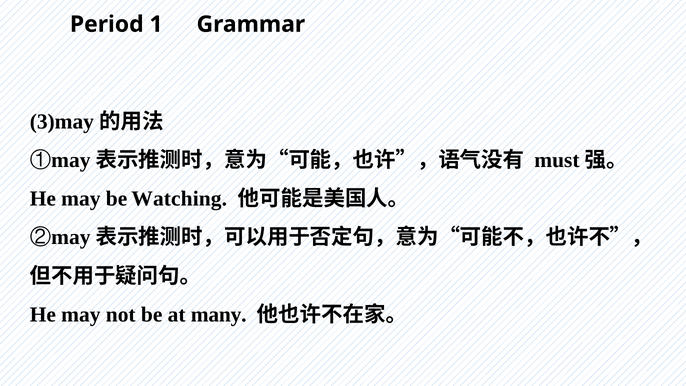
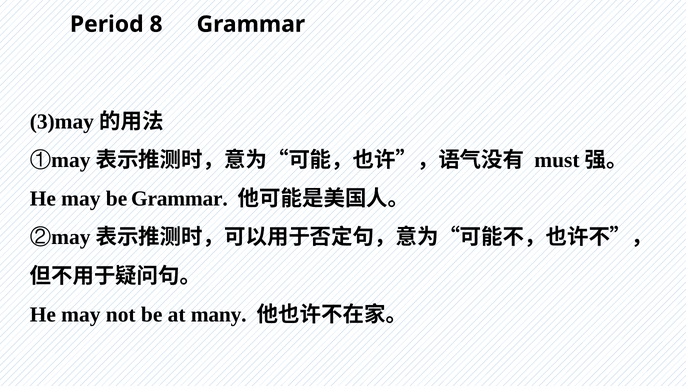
1: 1 -> 8 (156, 24)
be Watching: Watching -> Grammar (179, 199)
